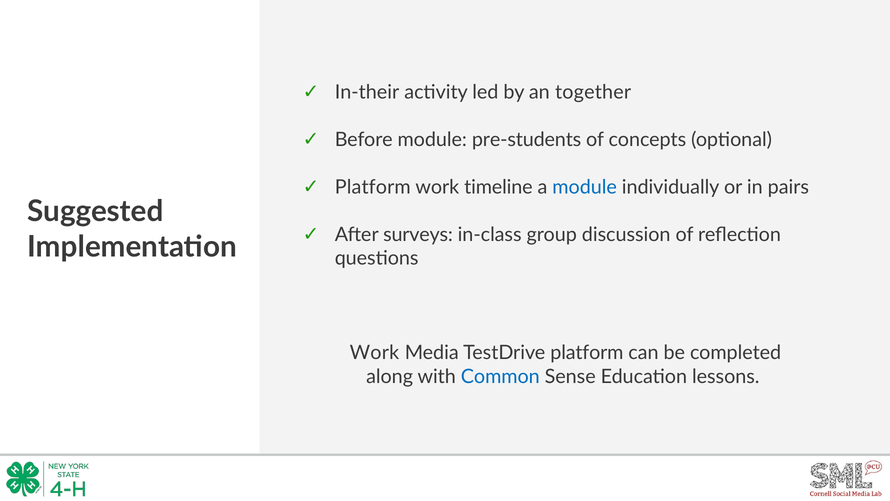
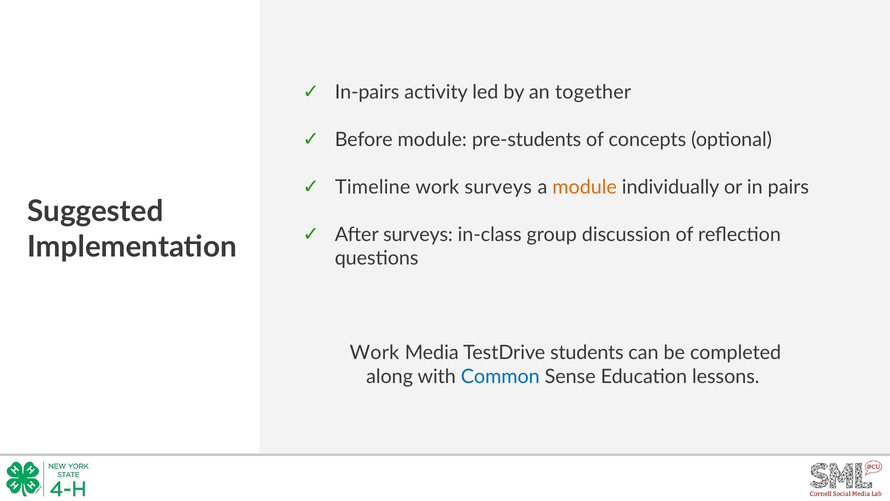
In-their: In-their -> In-pairs (367, 92)
Platform: Platform -> Timeline (373, 187)
work timeline: timeline -> surveys (498, 187)
module colour: blue -> orange (585, 187)
TestDrive platform: platform -> students (587, 353)
